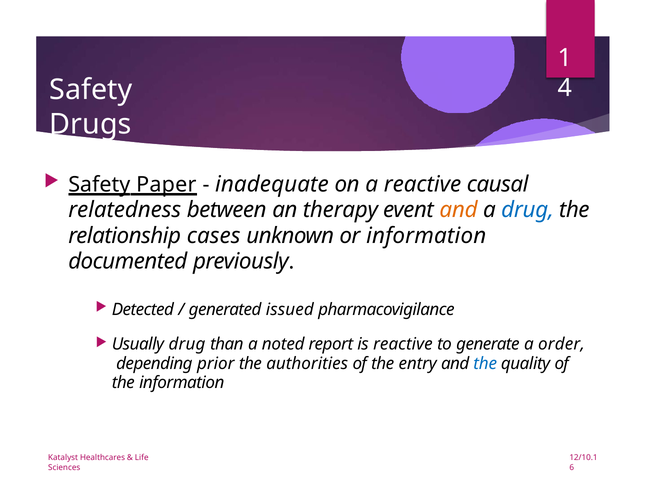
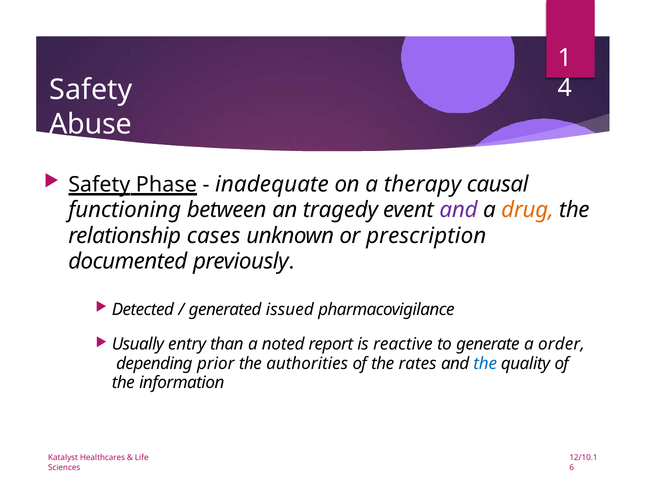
Drugs: Drugs -> Abuse (91, 124)
Paper: Paper -> Phase (166, 184)
a reactive: reactive -> therapy (422, 184)
relatedness: relatedness -> functioning (125, 210)
therapy: therapy -> tragedy (340, 210)
and colour: orange -> purple (459, 210)
drug colour: blue -> orange (527, 210)
or information: information -> prescription (426, 236)
Usually drug: drug -> entry (187, 344)
entry: entry -> rates (418, 363)
